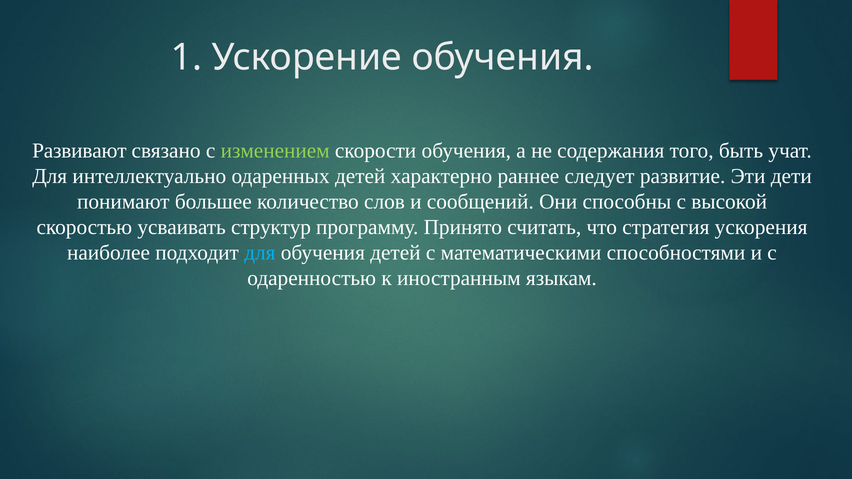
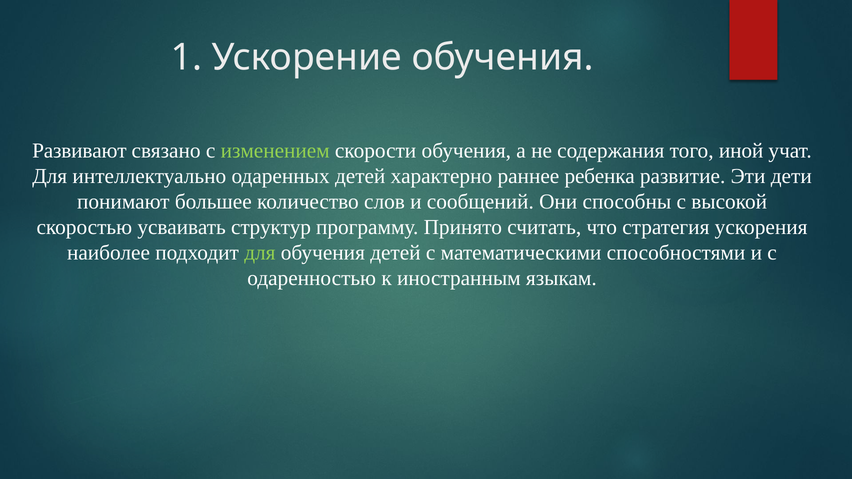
быть: быть -> иной (741, 151)
следует: следует -> ребенка (600, 176)
для colour: light blue -> light green (260, 253)
